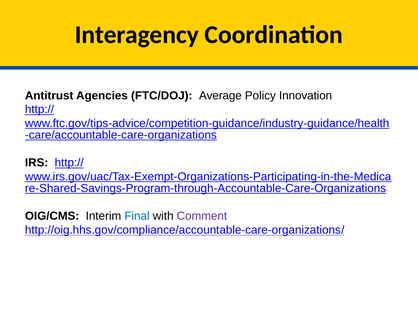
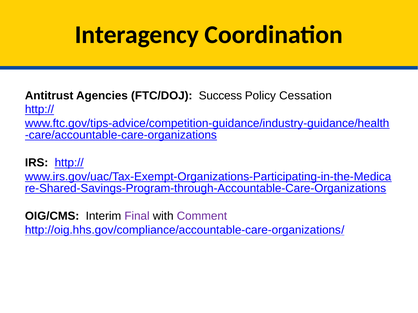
Average: Average -> Success (220, 96)
Innovation: Innovation -> Cessation (306, 96)
Final colour: blue -> purple (137, 216)
